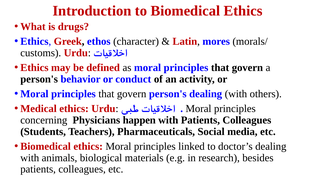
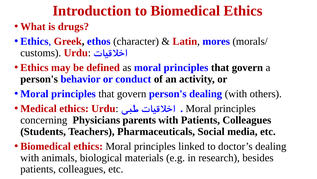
happen: happen -> parents (139, 120)
